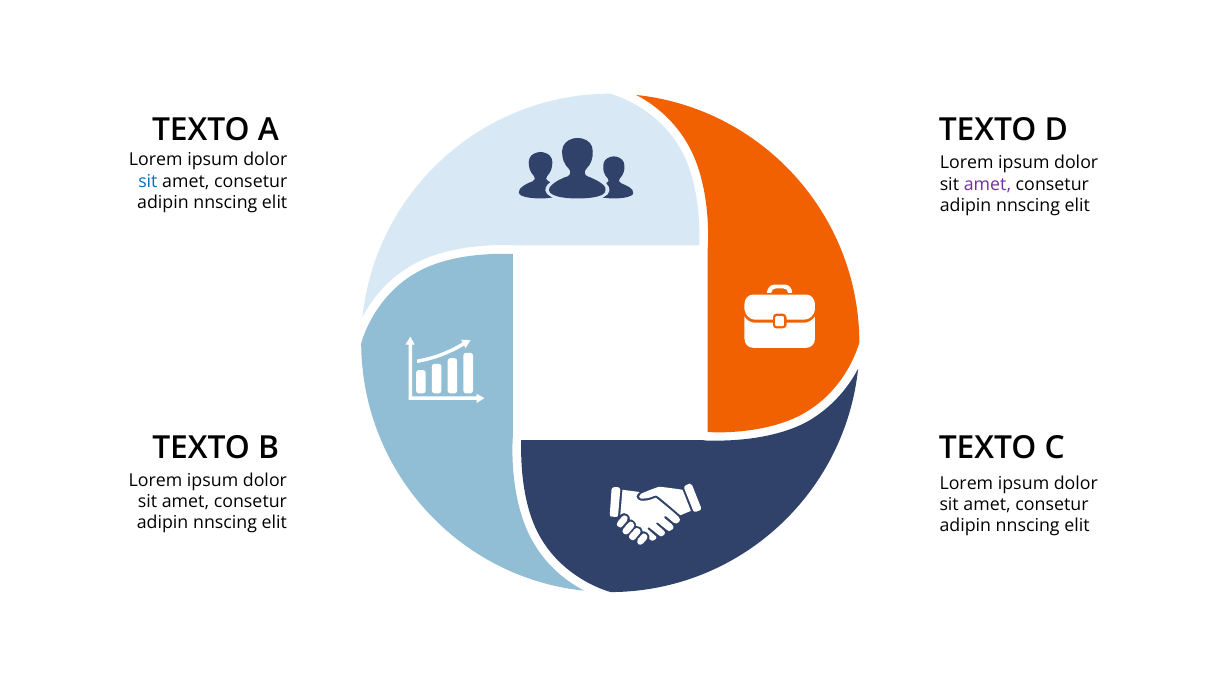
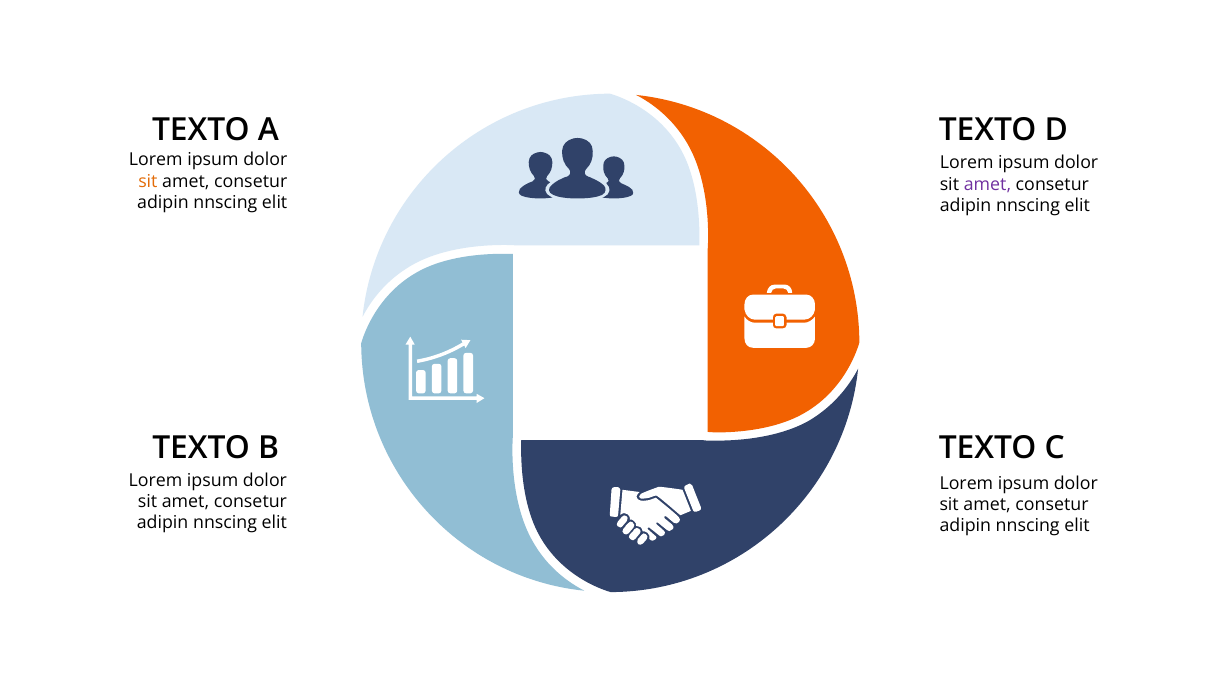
sit colour: blue -> orange (148, 181)
